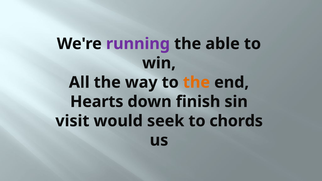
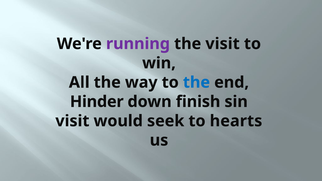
the able: able -> visit (223, 44)
the colour: orange -> blue (196, 82)
Hearts: Hearts -> Hinder (97, 102)
chords: chords -> hearts (236, 121)
